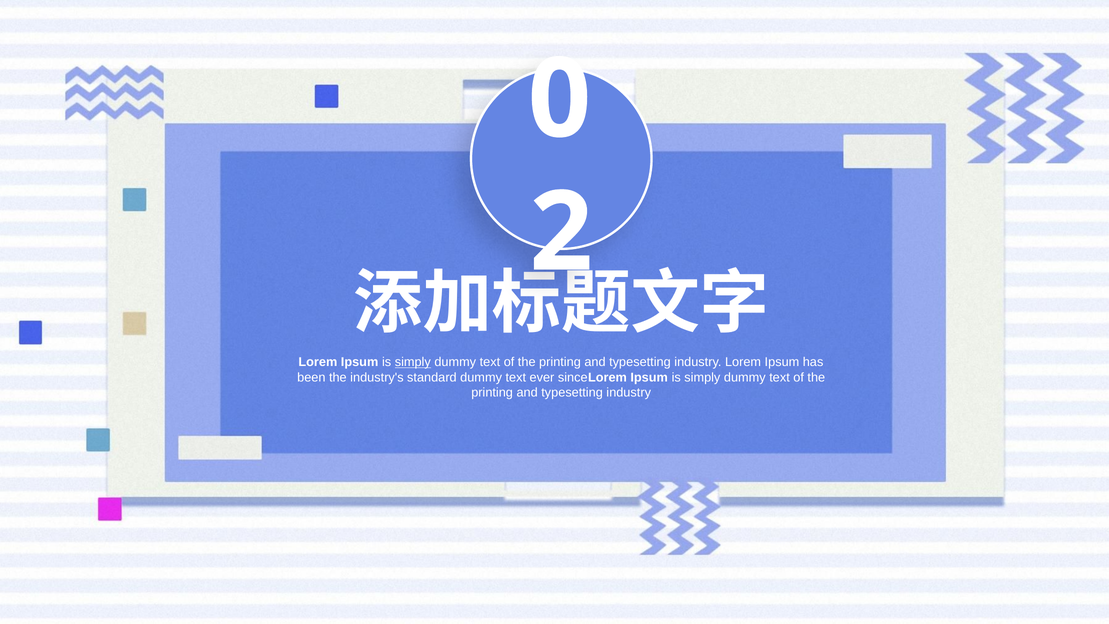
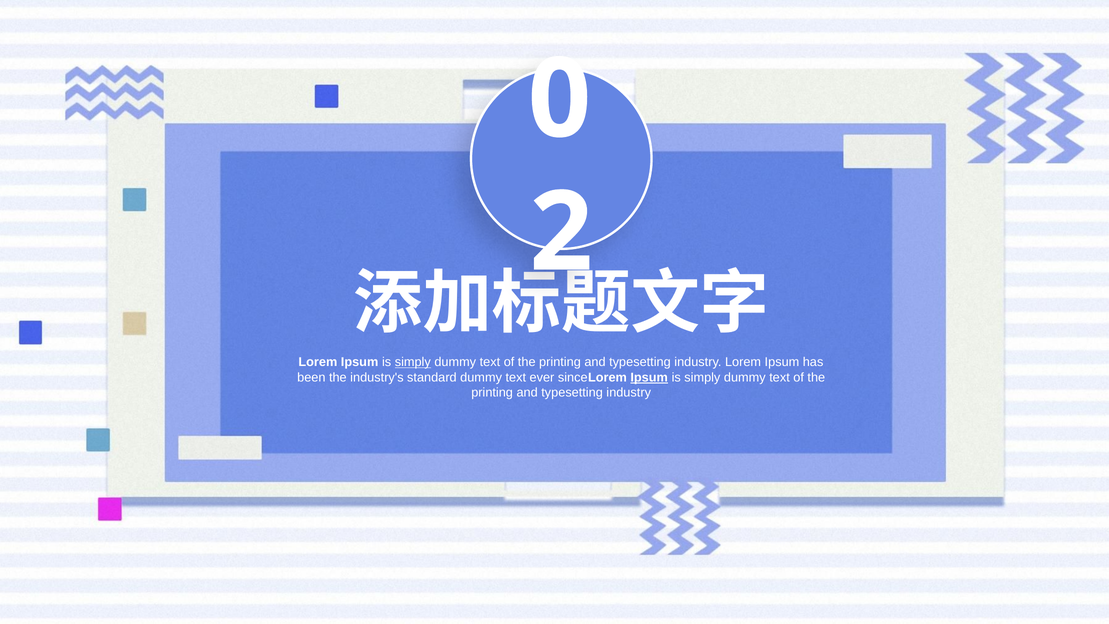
Ipsum underline: none -> present (649, 377)
